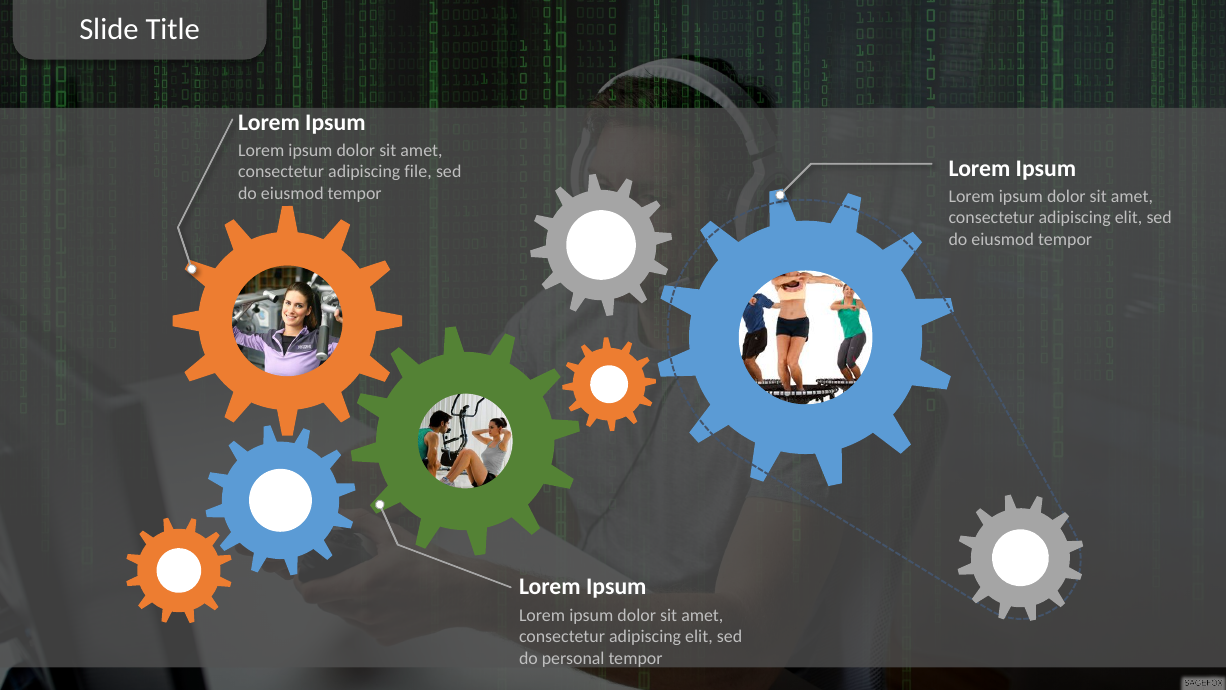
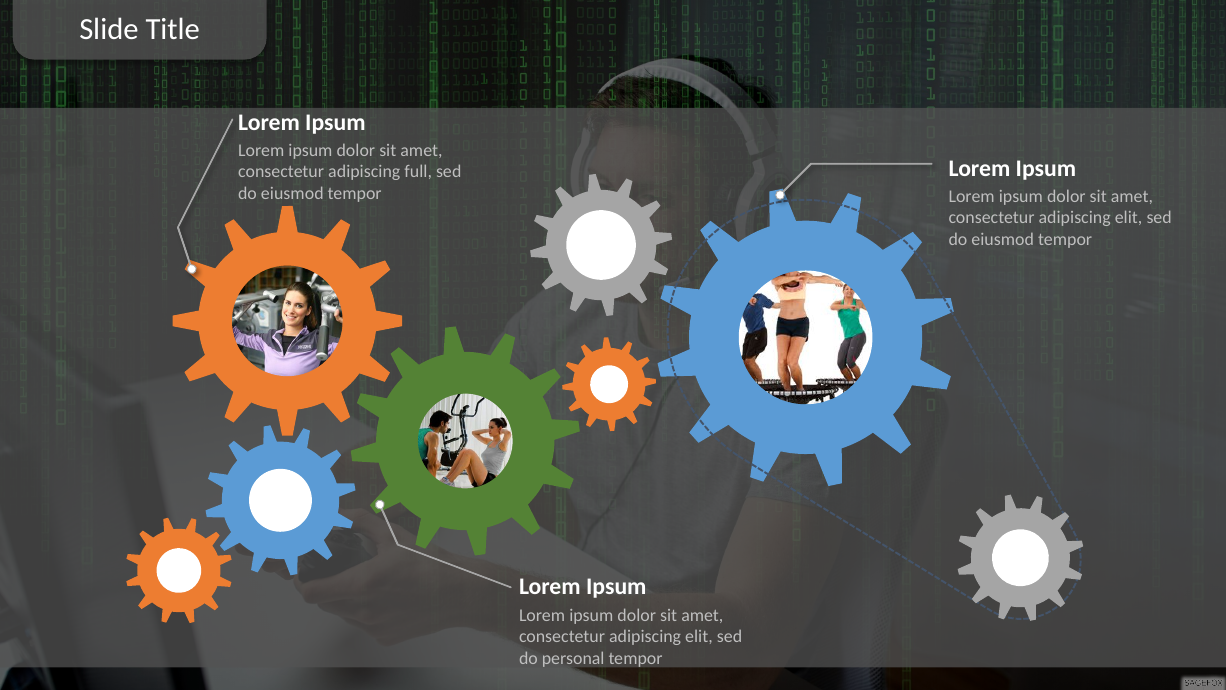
file: file -> full (418, 172)
